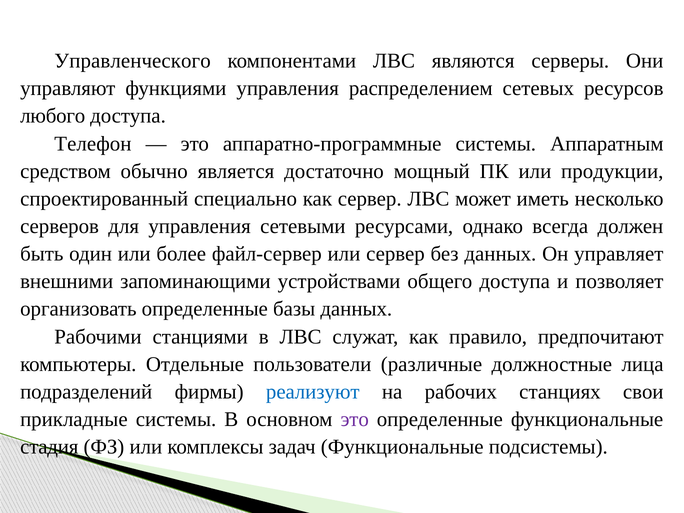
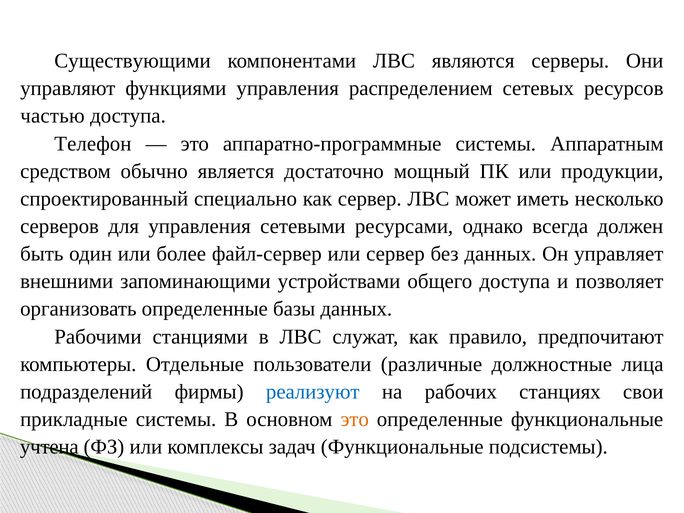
Управленческого: Управленческого -> Существующими (133, 61)
любого: любого -> частью (52, 116)
это colour: purple -> orange (355, 419)
стадия: стадия -> учтена (49, 447)
